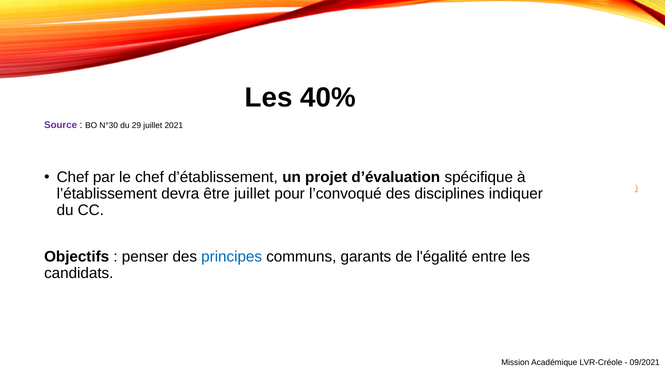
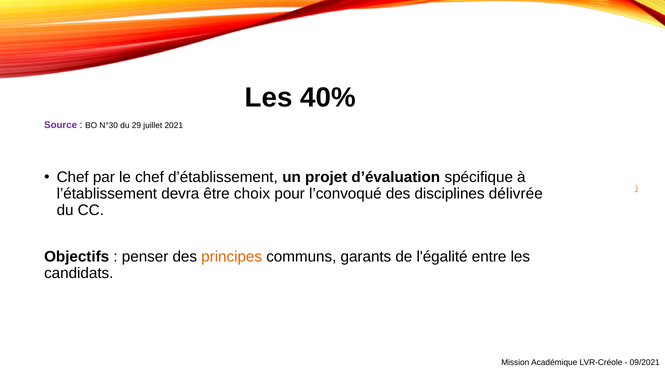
être juillet: juillet -> choix (252, 194)
indiquer: indiquer -> délivrée (516, 194)
principes colour: blue -> orange (232, 257)
